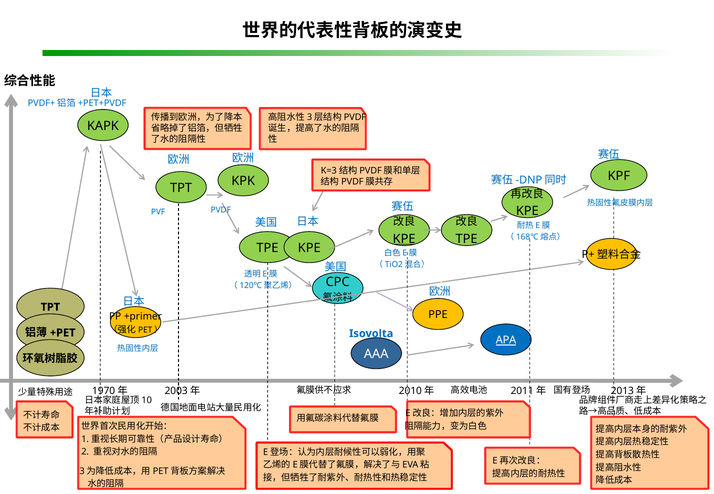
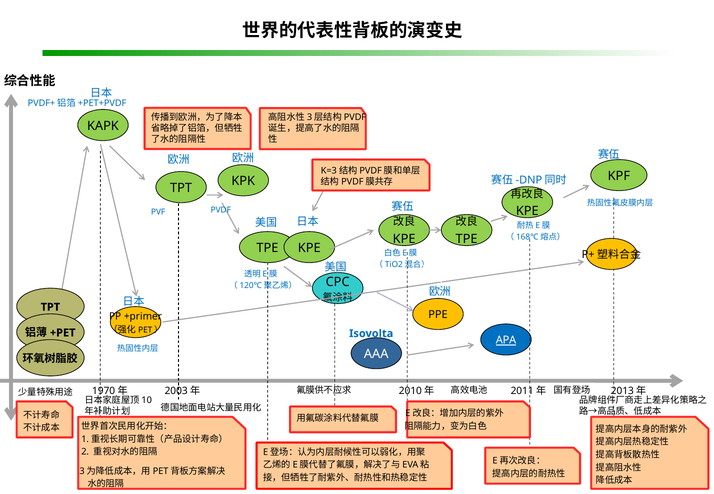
KPE underline: present -> none (404, 239)
